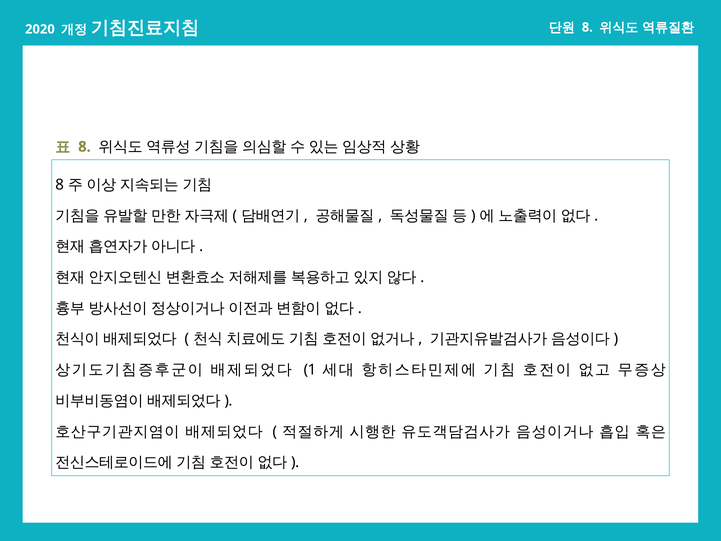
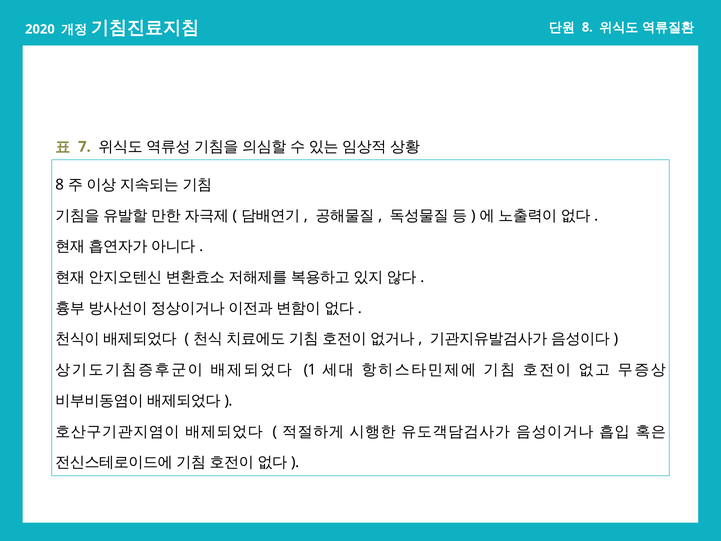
8: 8 -> 7 (84, 147)
